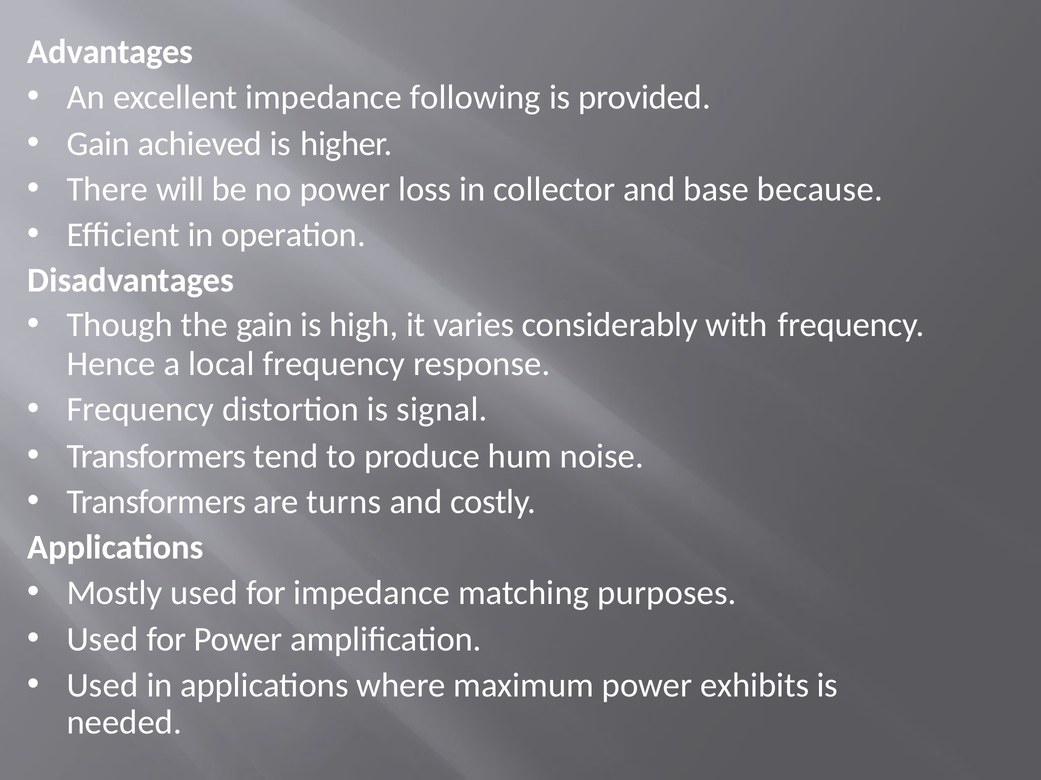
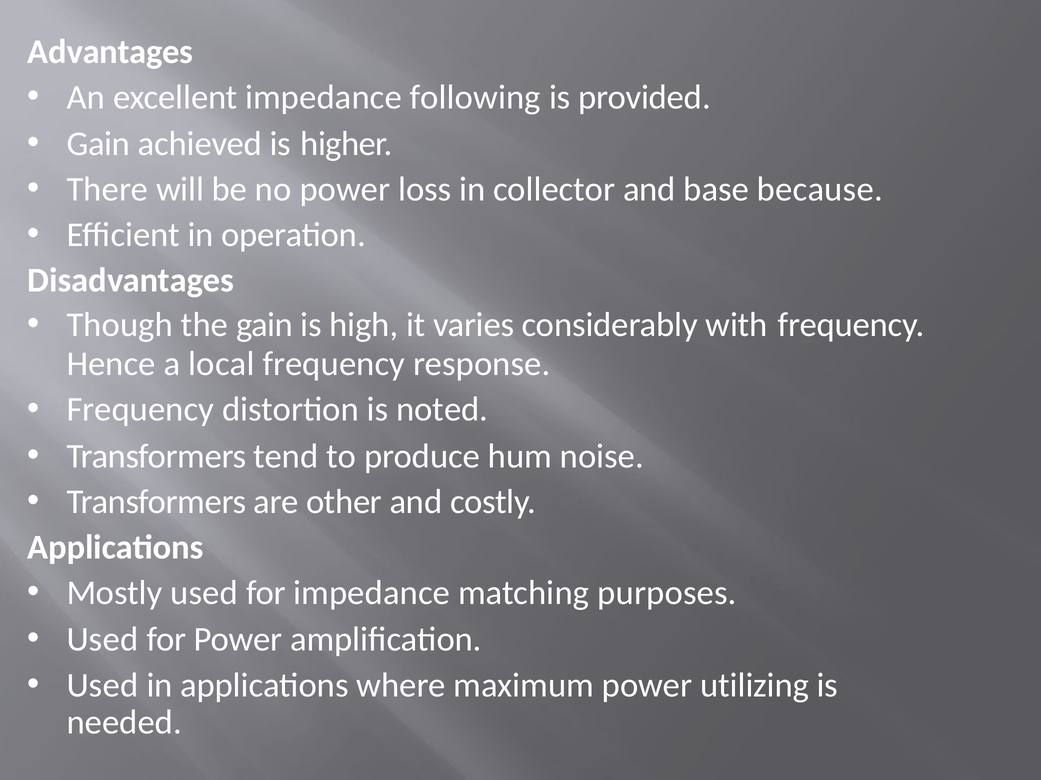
signal: signal -> noted (442, 410)
turns: turns -> other (344, 502)
exhibits: exhibits -> utilizing (755, 686)
